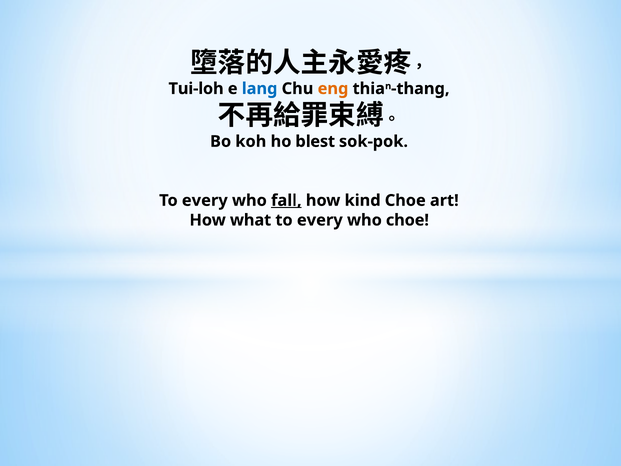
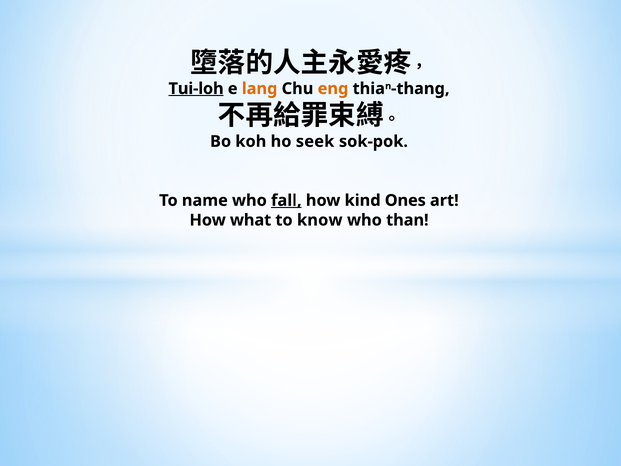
Tui-loh underline: none -> present (196, 89)
lang colour: blue -> orange (260, 89)
blest: blest -> seek (315, 141)
every: every -> name (205, 200)
kind Choe: Choe -> Ones (405, 200)
every: every -> know (320, 220)
who choe: choe -> than (407, 220)
